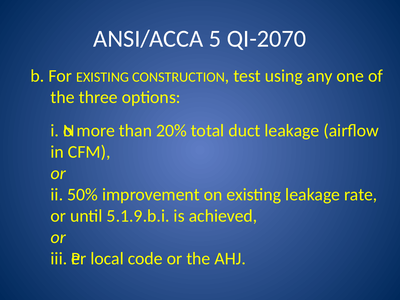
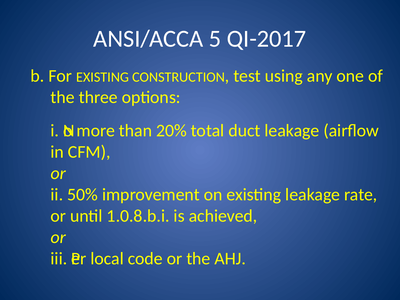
QI-2070: QI-2070 -> QI-2017 (267, 39)
5.1.9.b.i: 5.1.9.b.i -> 1.0.8.b.i (138, 216)
